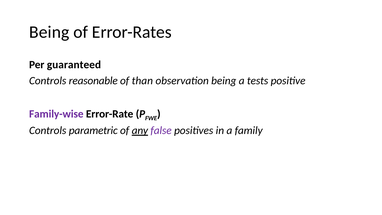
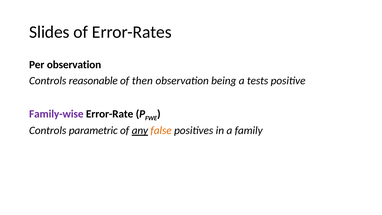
Being: Being -> Slides (49, 32)
Per guaranteed: guaranteed -> observation (74, 65)
than: than -> then (142, 81)
false colour: purple -> orange (161, 130)
